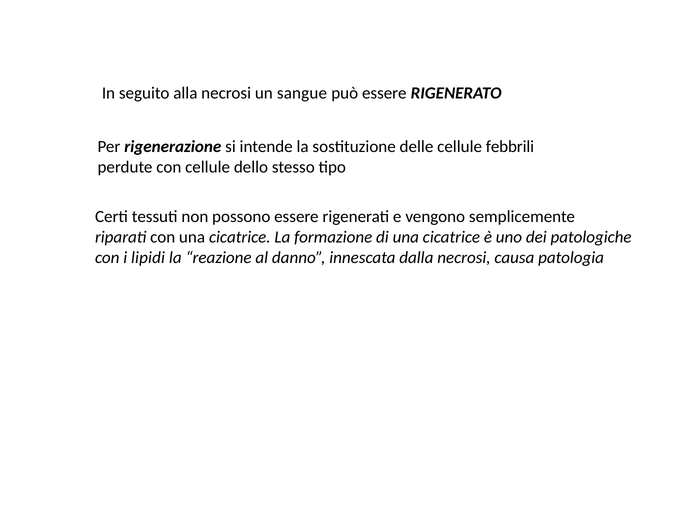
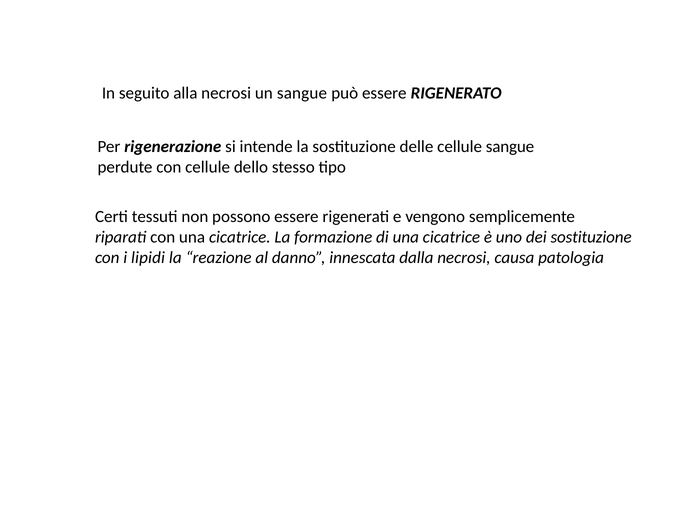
cellule febbrili: febbrili -> sangue (510, 147)
dei patologiche: patologiche -> sostituzione (591, 237)
